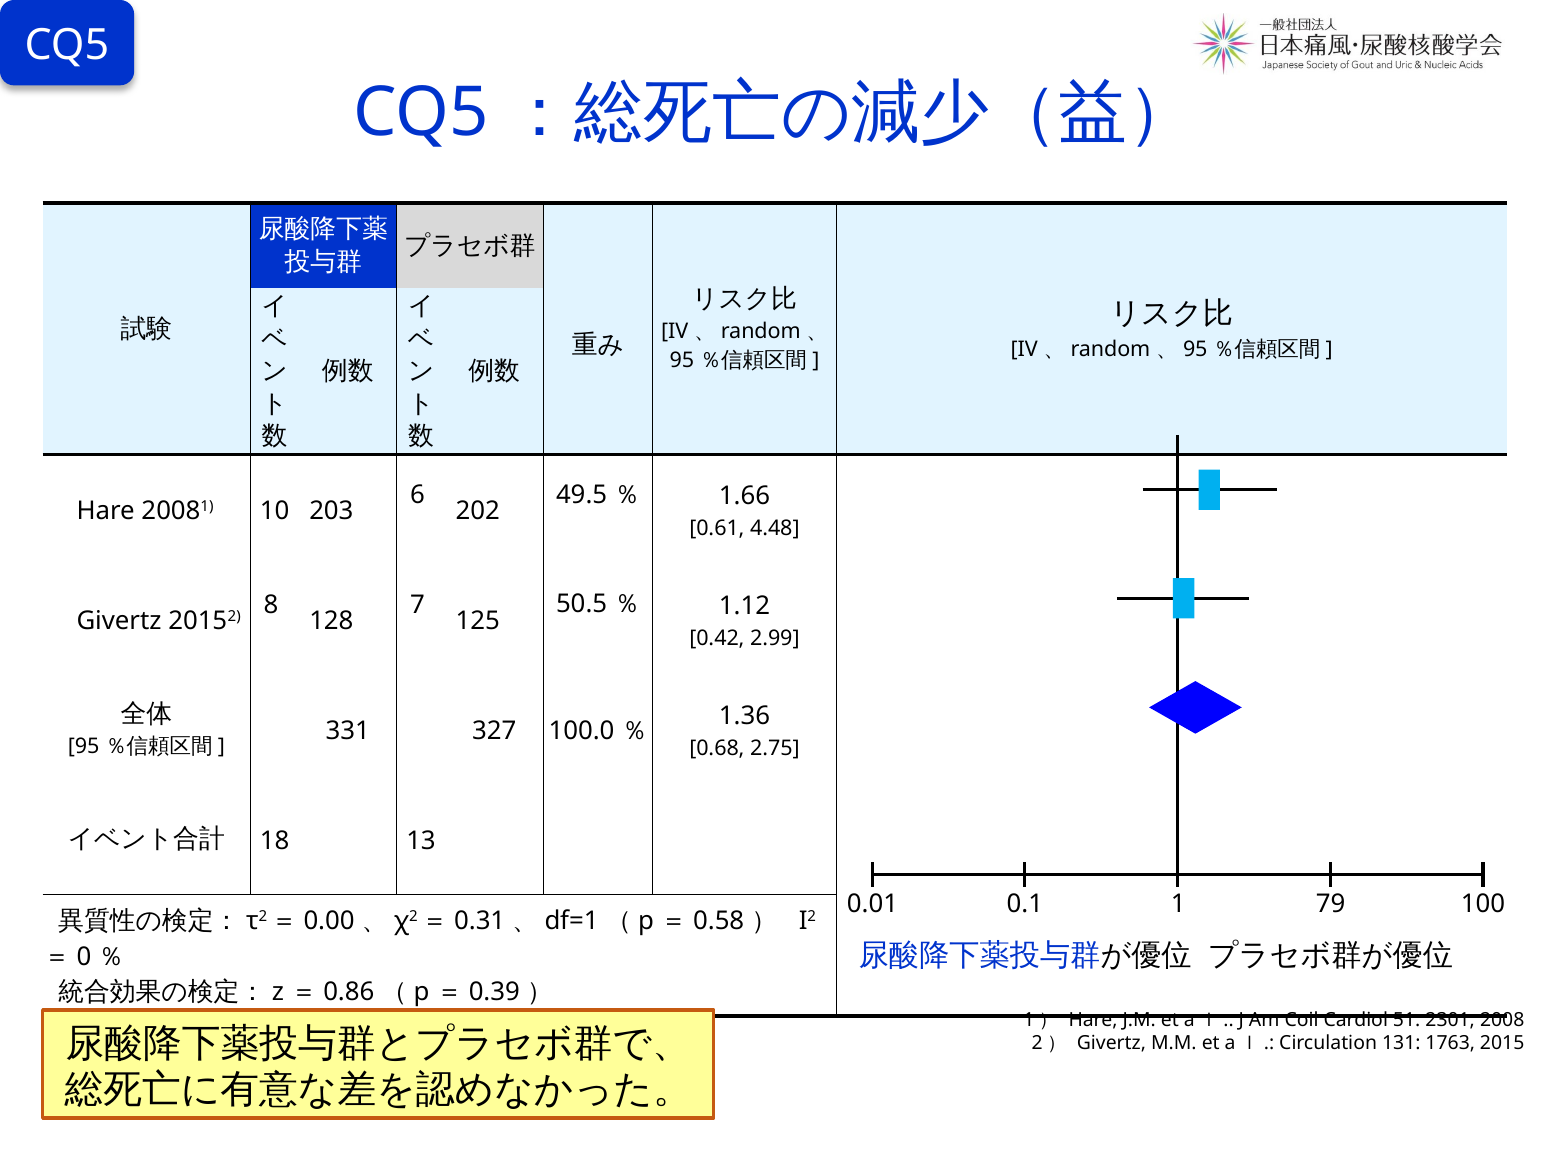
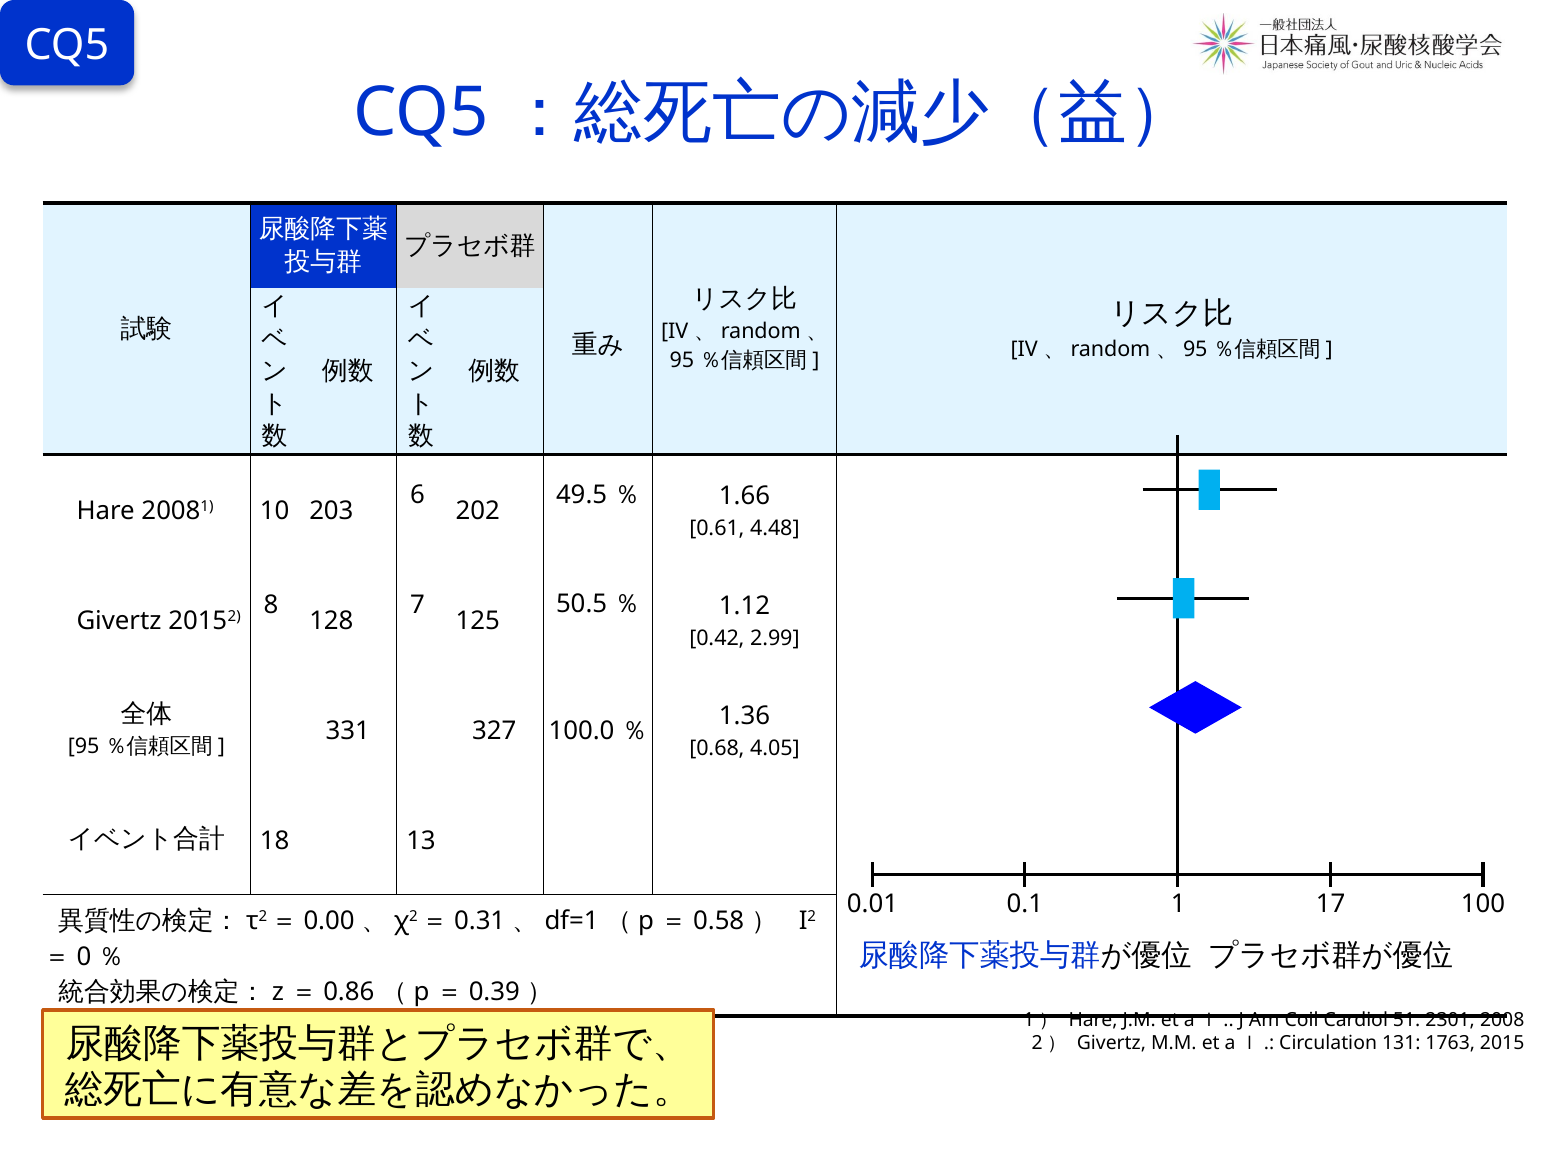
2.75: 2.75 -> 4.05 (775, 748)
79: 79 -> 17 (1331, 904)
